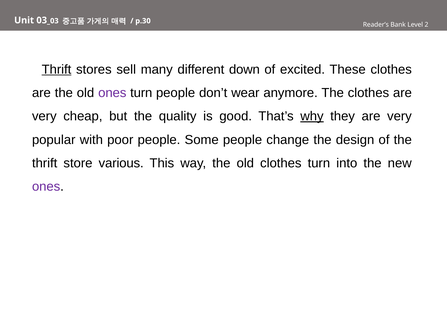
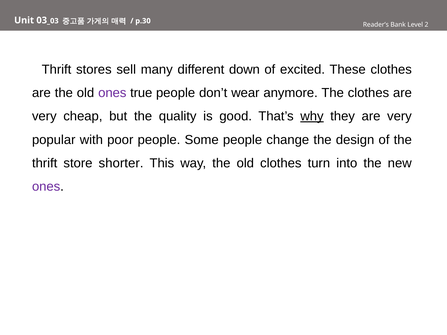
Thrift underline: present -> none (57, 69)
ones turn: turn -> true (141, 93)
various: various -> shorter (121, 163)
